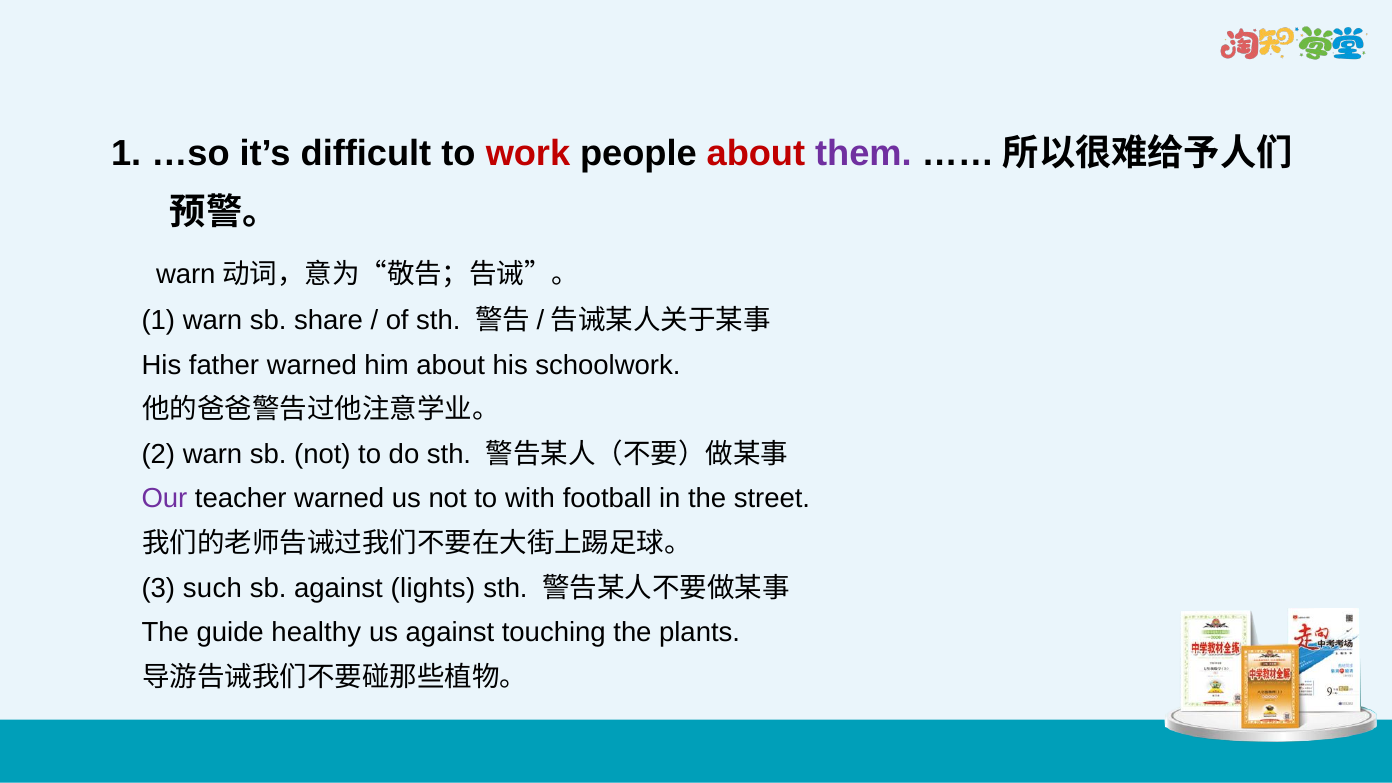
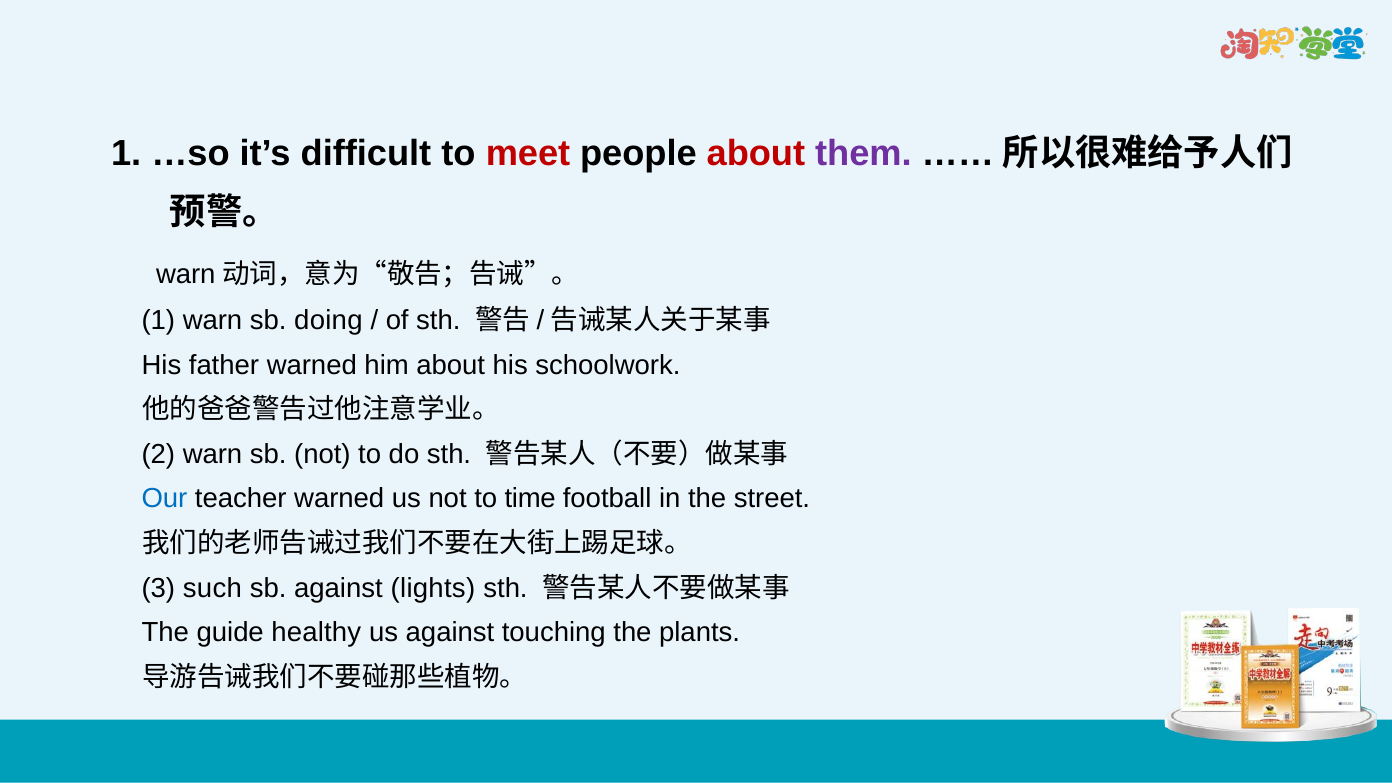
work: work -> meet (528, 154)
share: share -> doing (328, 320)
Our colour: purple -> blue (165, 499)
with: with -> time (530, 499)
